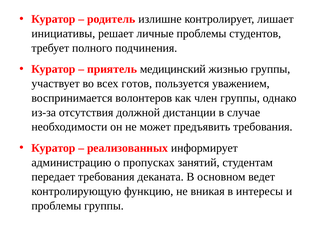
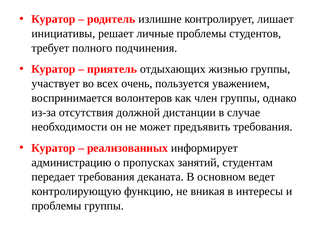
медицинский: медицинский -> отдыхающих (173, 69)
готов: готов -> очень (137, 84)
